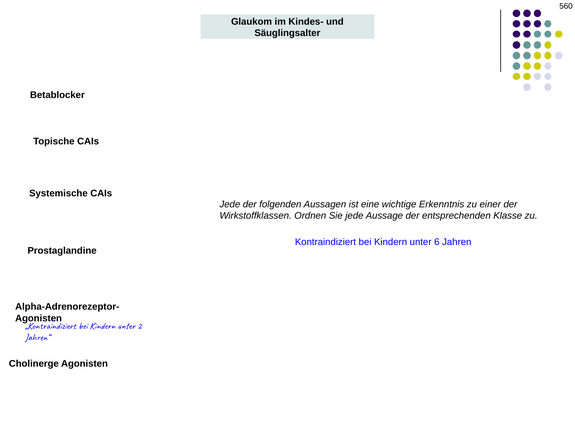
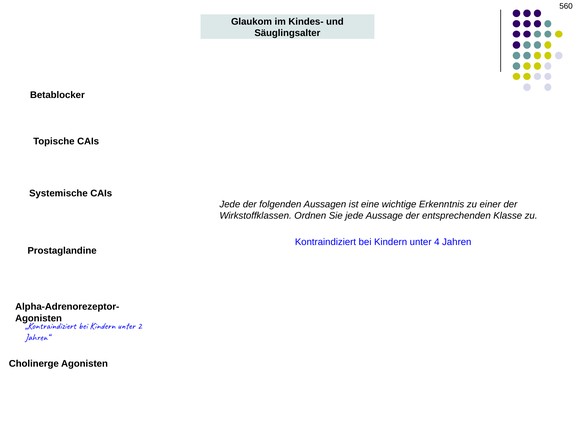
6: 6 -> 4 (437, 242)
